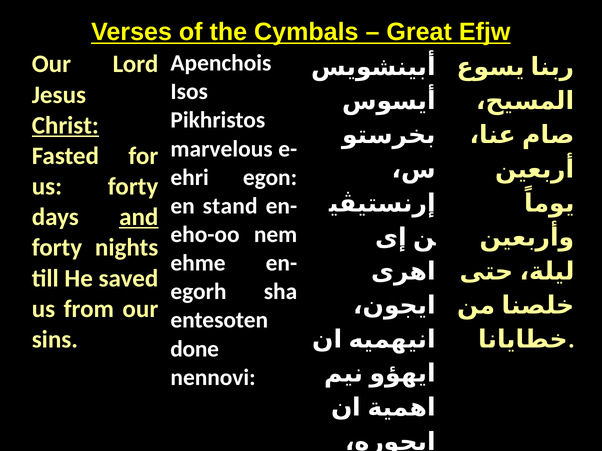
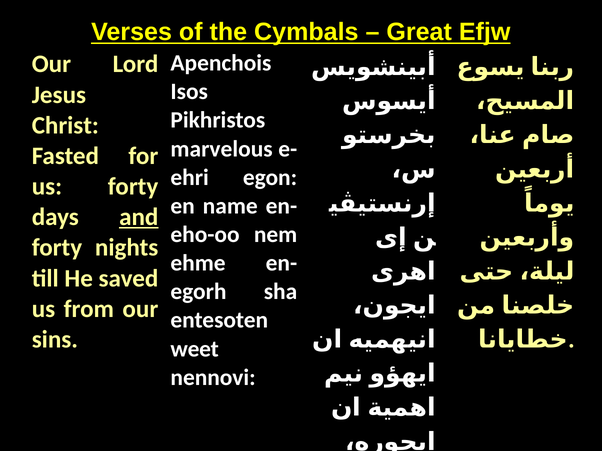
Christ underline: present -> none (65, 125)
stand: stand -> name (230, 206)
done: done -> weet (195, 349)
